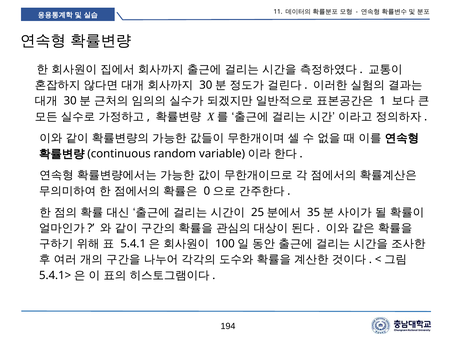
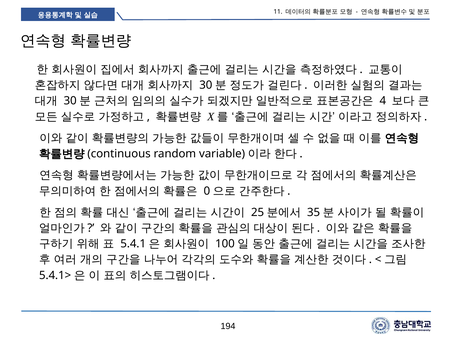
1: 1 -> 4 (383, 101)
